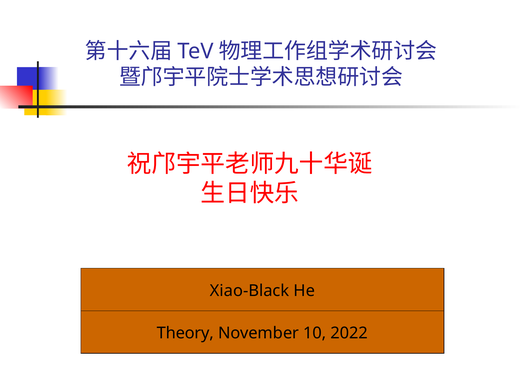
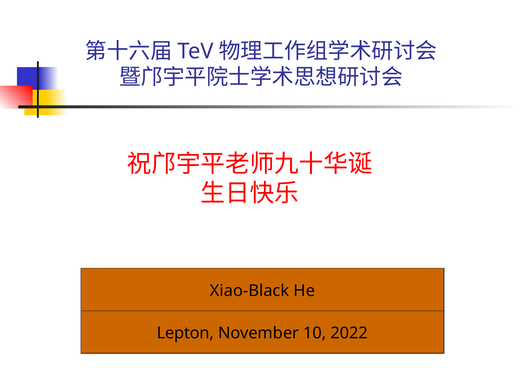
Theory: Theory -> Lepton (185, 333)
